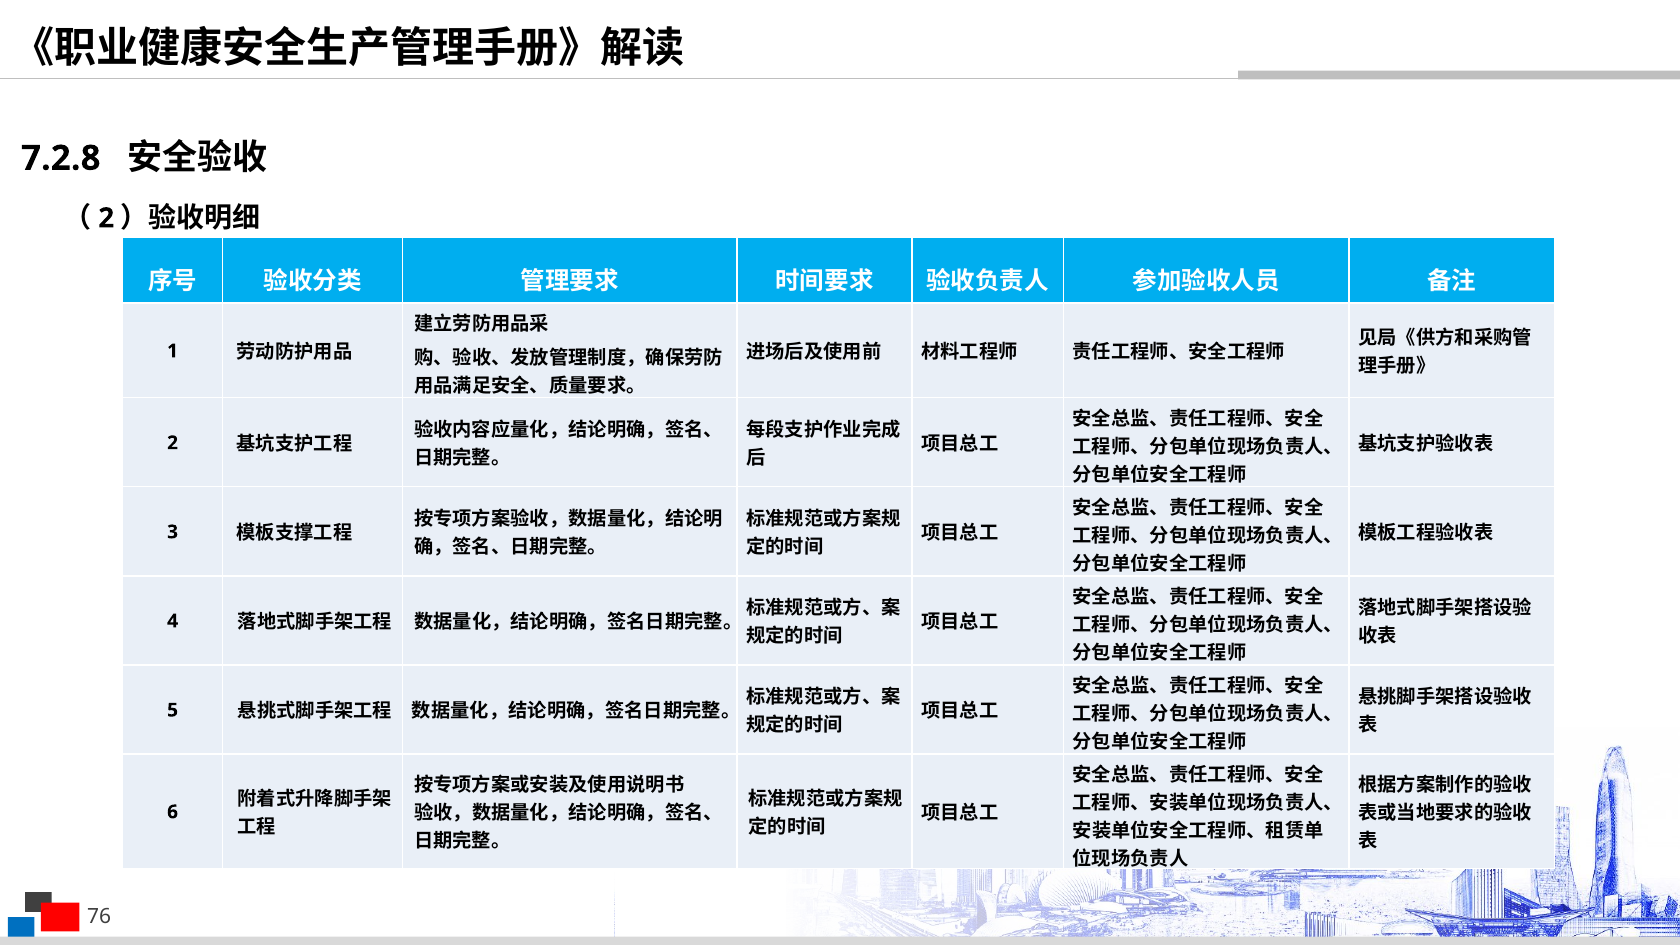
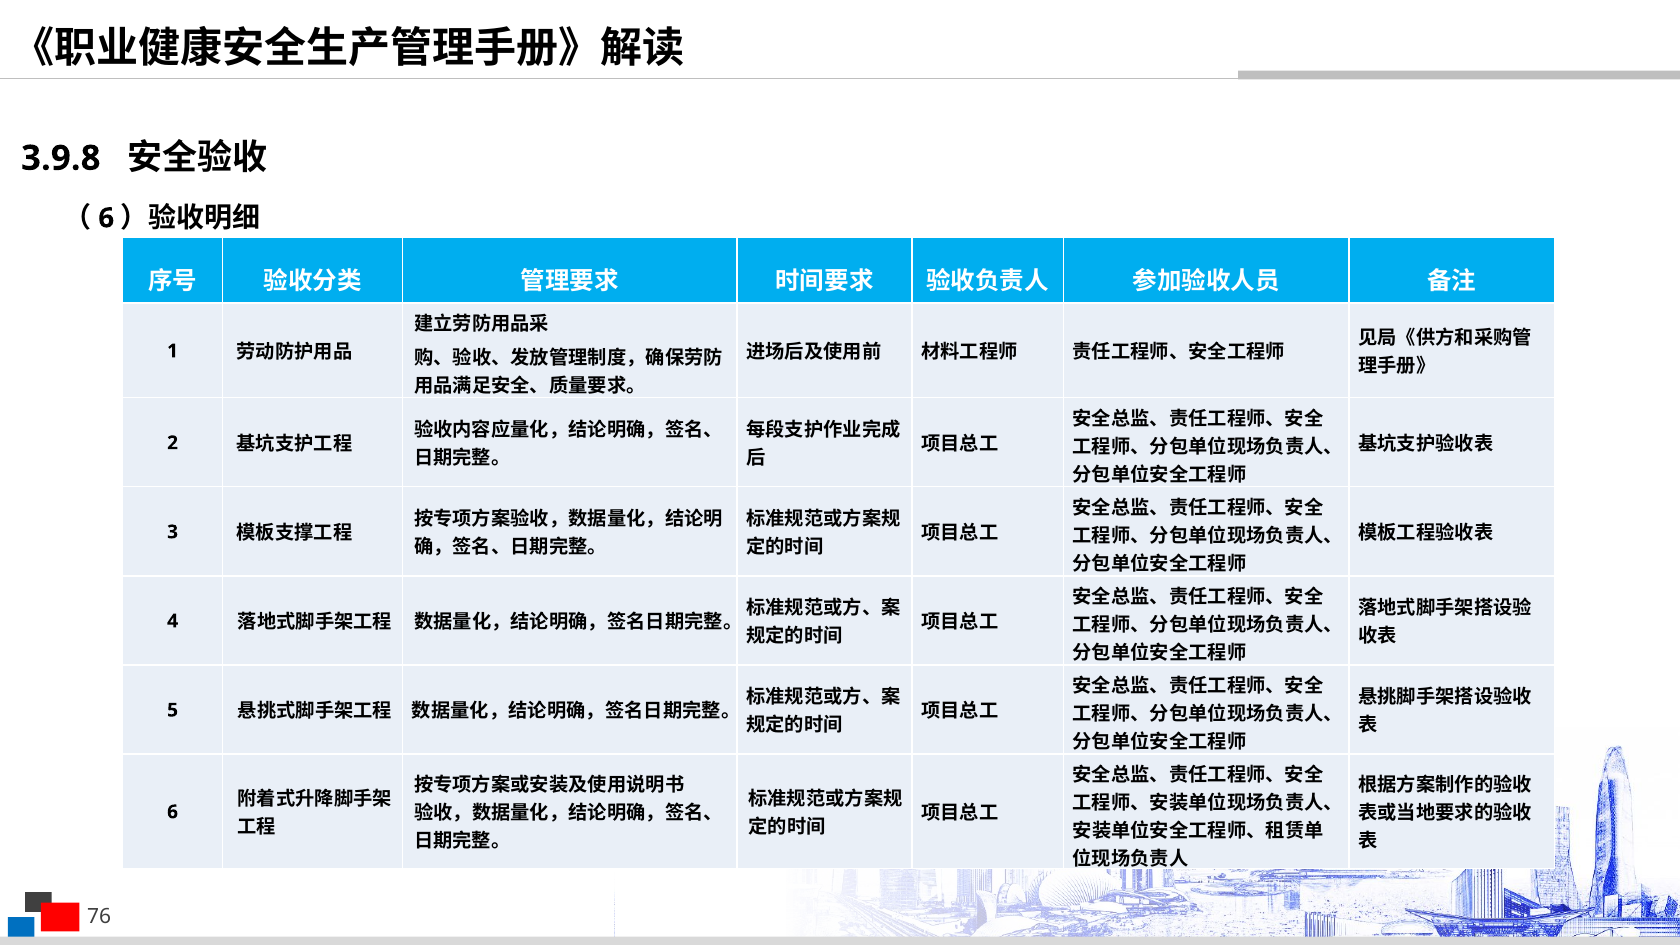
7.2.8: 7.2.8 -> 3.9.8 (61, 158)
2: 2 -> 6 (106, 218)
